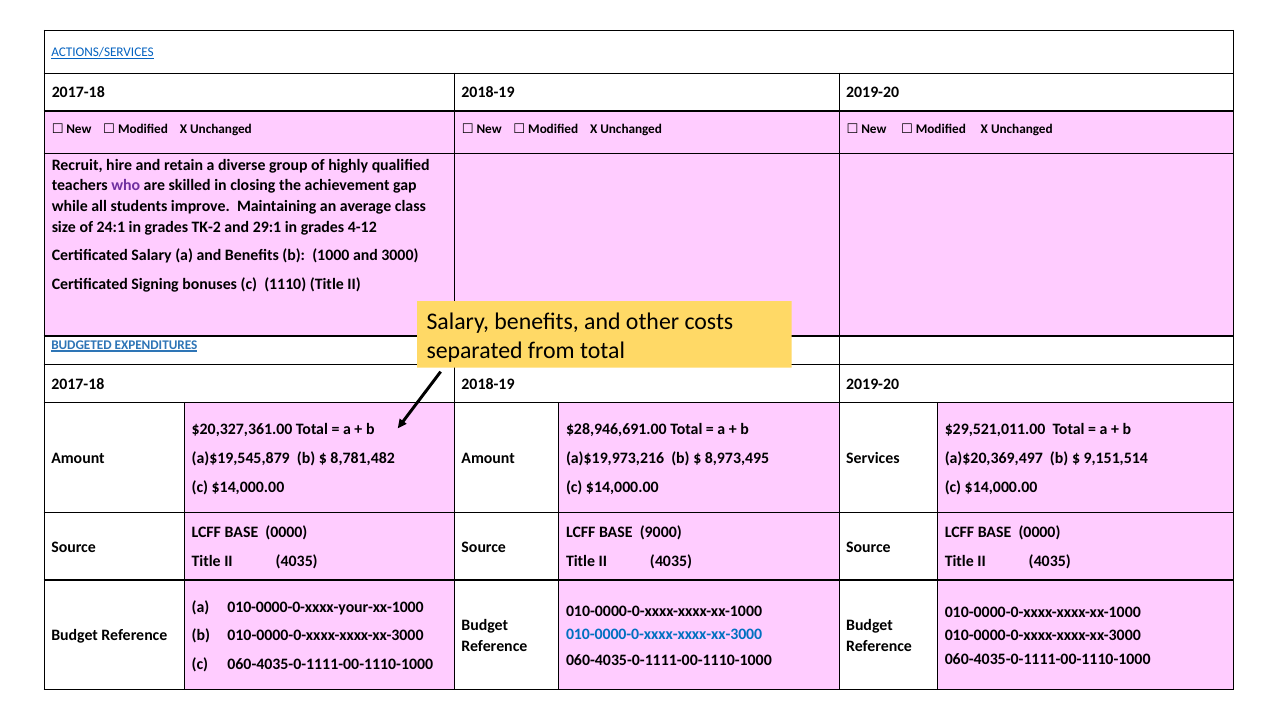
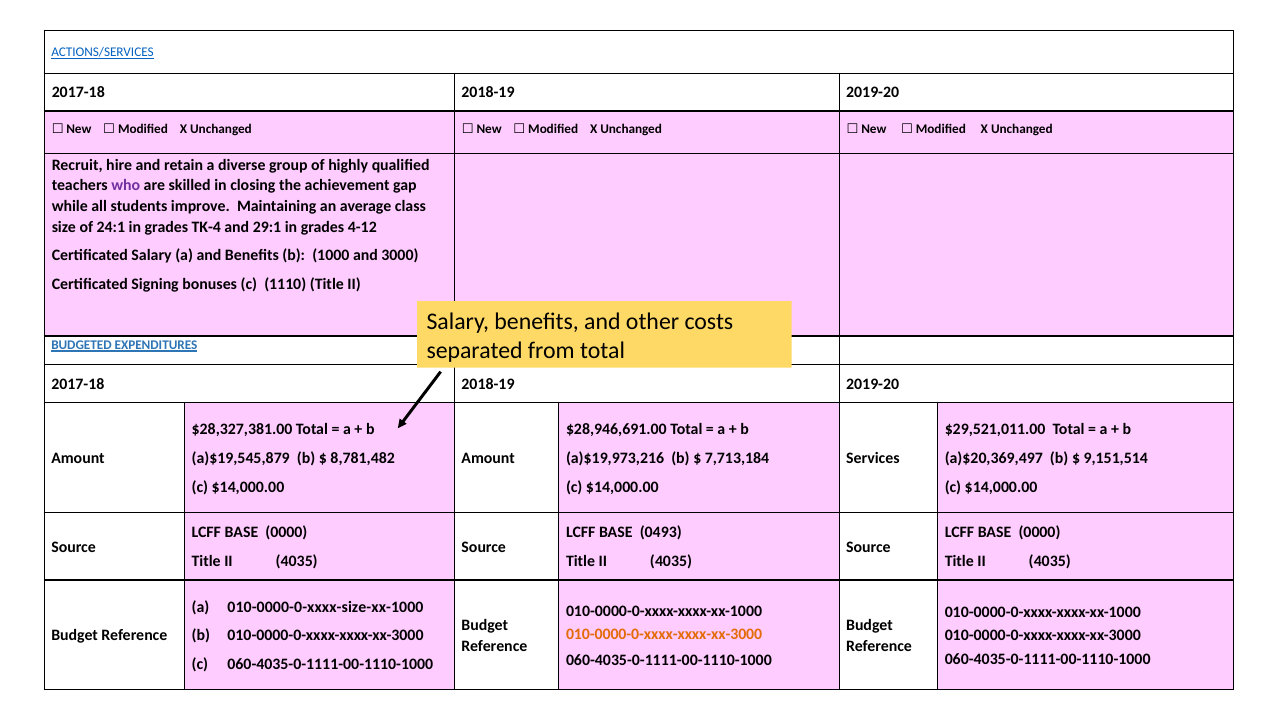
TK-2: TK-2 -> TK-4 (206, 227)
$20,327,361.00: $20,327,361.00 -> $28,327,381.00 (242, 430)
8,973,495: 8,973,495 -> 7,713,184 (737, 458)
9000: 9000 -> 0493 (661, 533)
010-0000-0-xxxx-your-xx-1000: 010-0000-0-xxxx-your-xx-1000 -> 010-0000-0-xxxx-size-xx-1000 (325, 607)
010-0000-0-xxxx-xxxx-xx-3000 colour: blue -> orange (664, 634)
